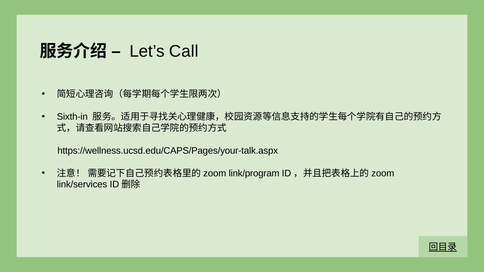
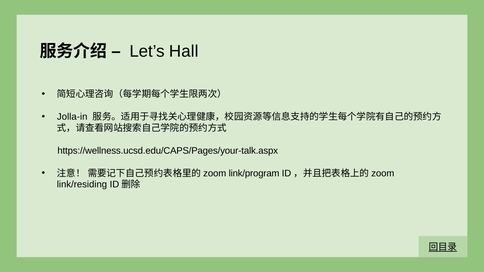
Call: Call -> Hall (184, 52)
Sixth-in: Sixth-in -> Jolla-in (72, 117)
link/services: link/services -> link/residing (82, 185)
